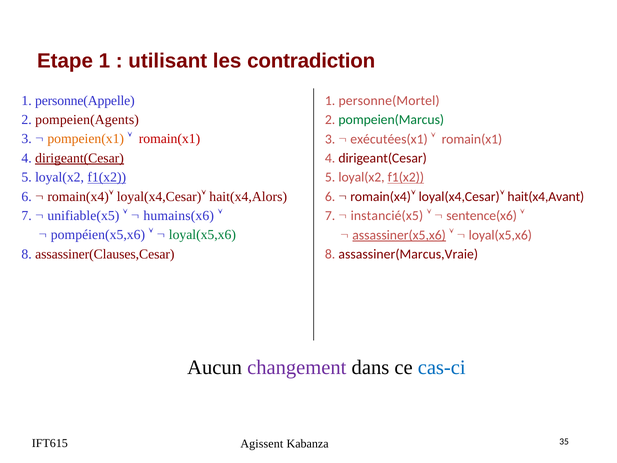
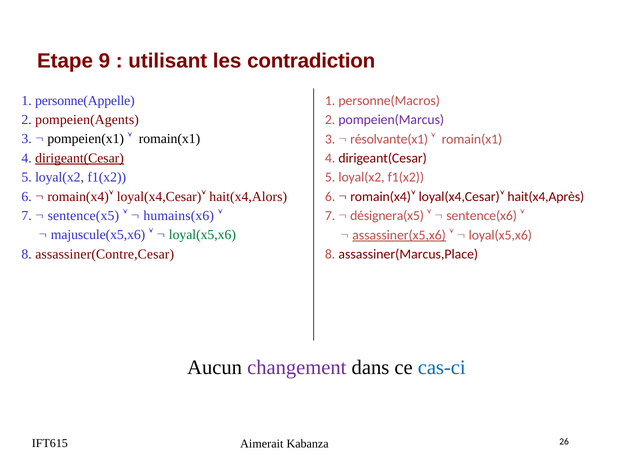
Etape 1: 1 -> 9 (104, 61)
personne(Mortel: personne(Mortel -> personne(Macros (389, 101)
pompeien(Marcus colour: green -> purple (391, 120)
pompeien(x1 colour: orange -> black (86, 139)
romain(x1 colour: red -> black (170, 139)
exécutées(x1: exécutées(x1 -> résolvante(x1 (389, 139)
f1(x2 underline: present -> none (107, 177)
f1(x2 underline: present -> none (406, 177)
hait(x4,Avant: hait(x4,Avant -> hait(x4,Après (546, 197)
unifiable(x5: unifiable(x5 -> sentence(x5 (83, 216)
instancié(x5: instancié(x5 -> désignera(x5 (387, 216)
pompéien(x5,x6: pompéien(x5,x6 -> majuscule(x5,x6 (98, 235)
assassiner(Clauses,Cesar: assassiner(Clauses,Cesar -> assassiner(Contre,Cesar (105, 254)
assassiner(Marcus,Vraie: assassiner(Marcus,Vraie -> assassiner(Marcus,Place (408, 254)
Agissent: Agissent -> Aimerait (262, 443)
35: 35 -> 26 (564, 441)
